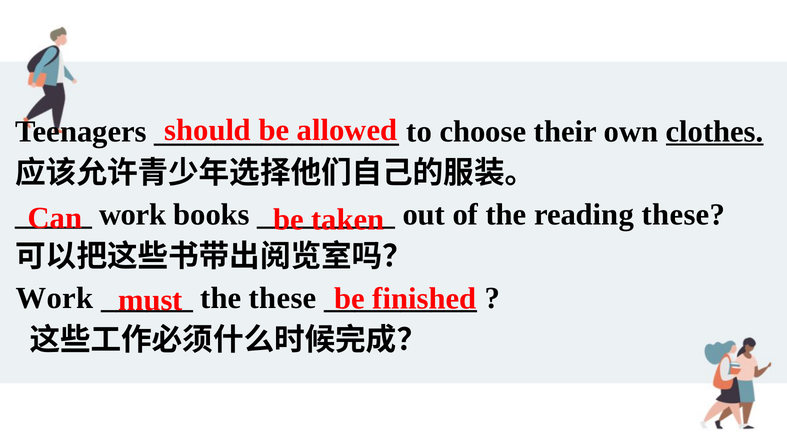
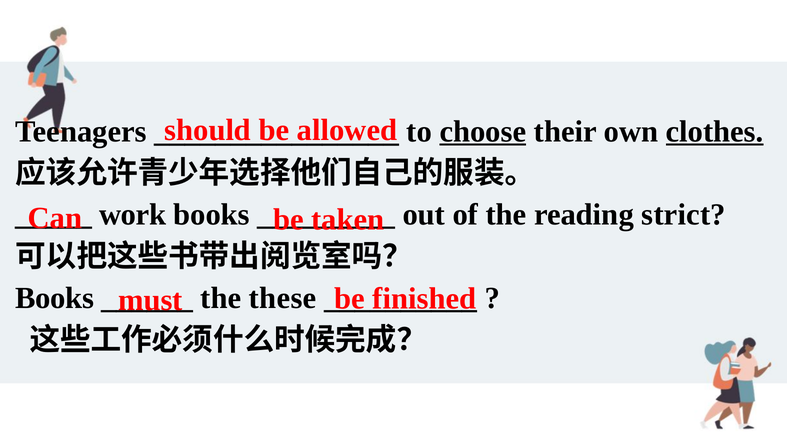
choose underline: none -> present (483, 131)
reading these: these -> strict (684, 215)
Work: Work -> Books (55, 298)
